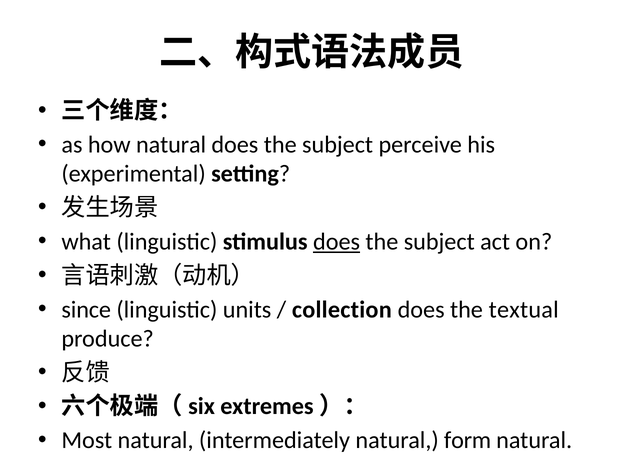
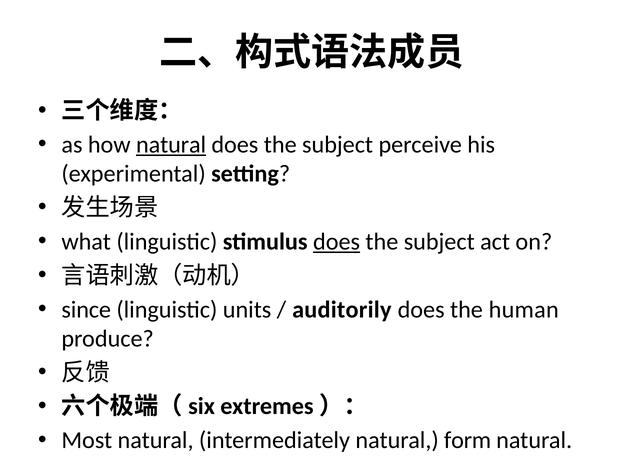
natural underline: none -> present (171, 145)
collection: collection -> auditorily (342, 309)
textual: textual -> human (524, 309)
